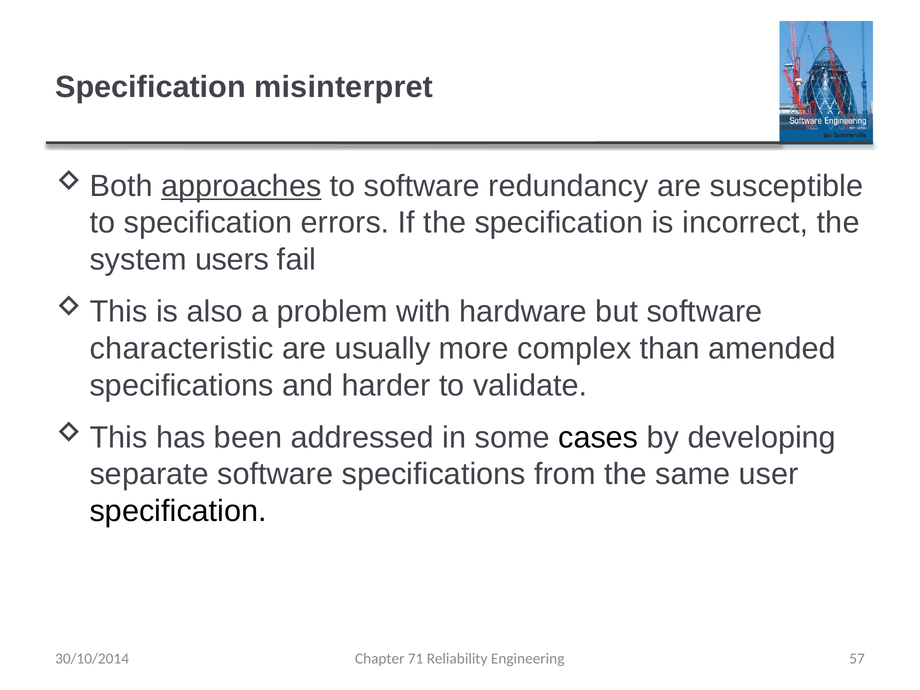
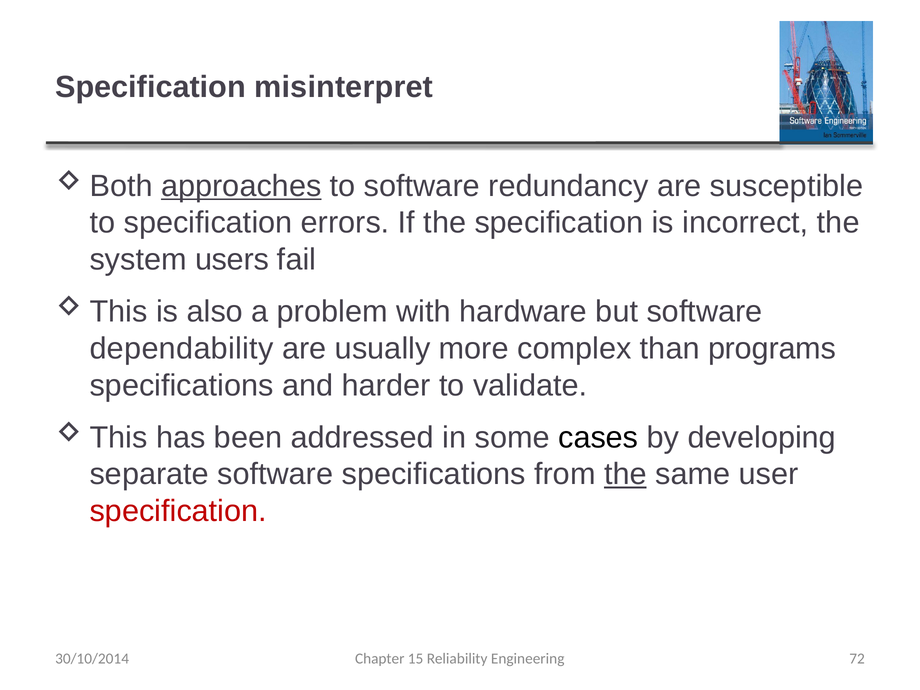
characteristic: characteristic -> dependability (182, 349)
amended: amended -> programs (772, 349)
the underline: none -> present (625, 474)
specification colour: black -> red (178, 511)
71: 71 -> 15 (416, 659)
57: 57 -> 72 (857, 659)
